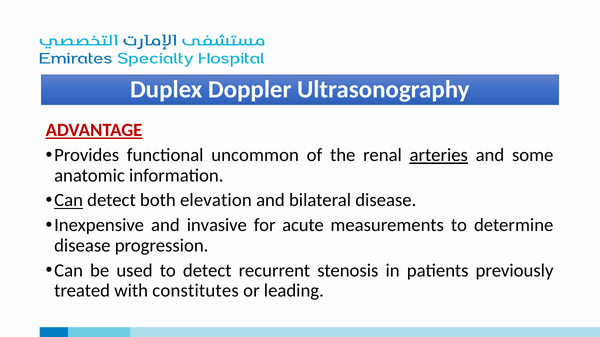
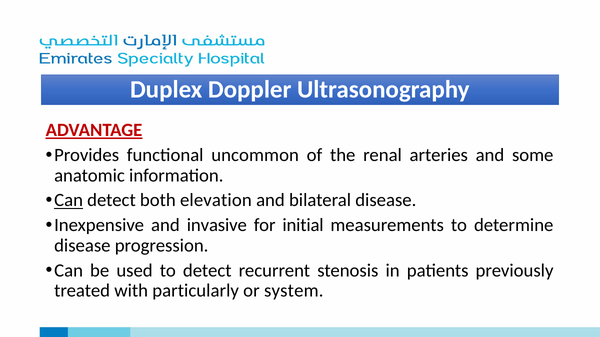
arteries underline: present -> none (439, 155)
acute: acute -> initial (303, 226)
constitutes: constitutes -> particularly (196, 291)
leading: leading -> system (294, 291)
